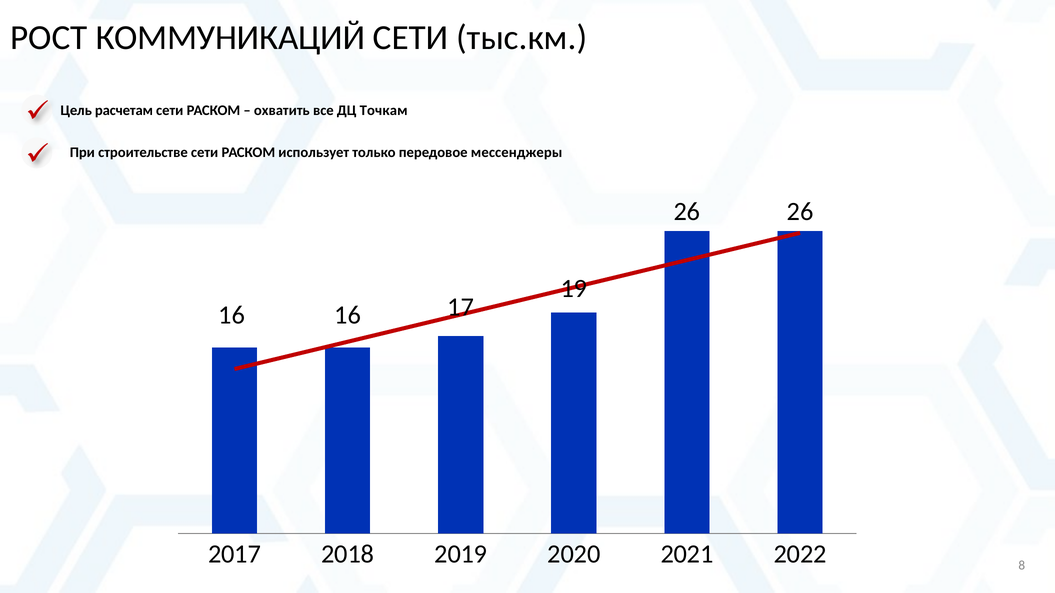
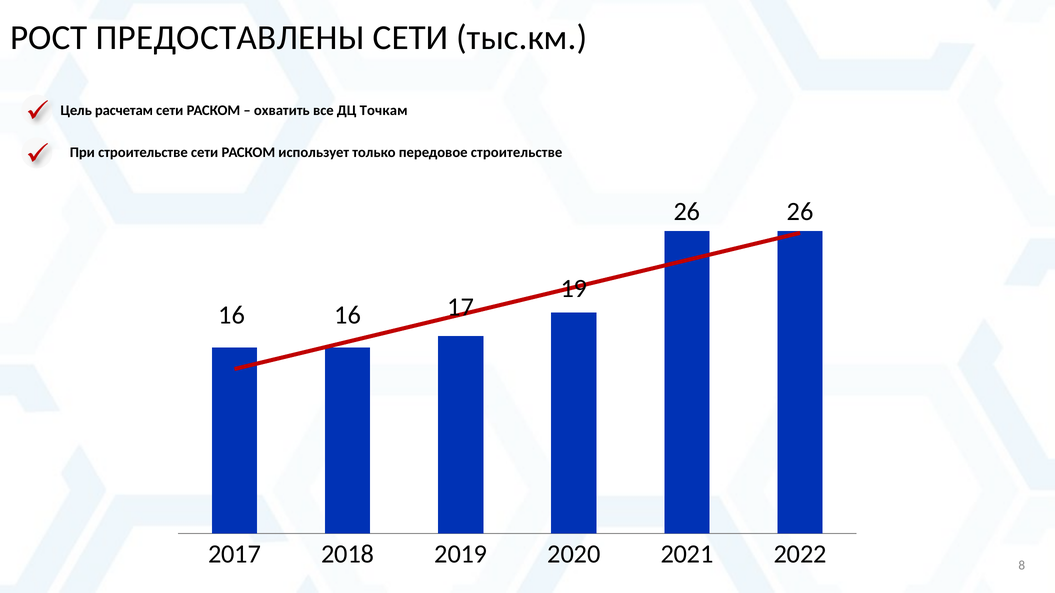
КОММУНИКАЦИЙ: КОММУНИКАЦИЙ -> ПРЕДОСТАВЛЕНЫ (230, 38)
передовое мессенджеры: мессенджеры -> строительстве (517, 152)
